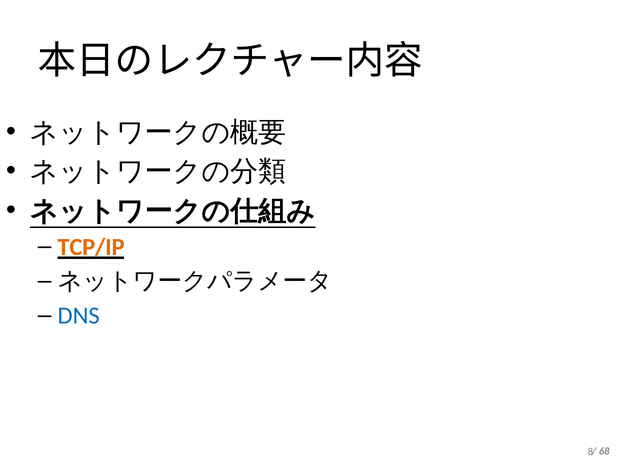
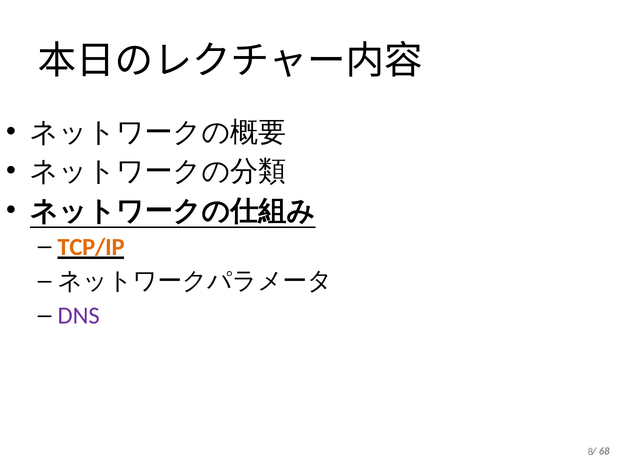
DNS colour: blue -> purple (79, 316)
